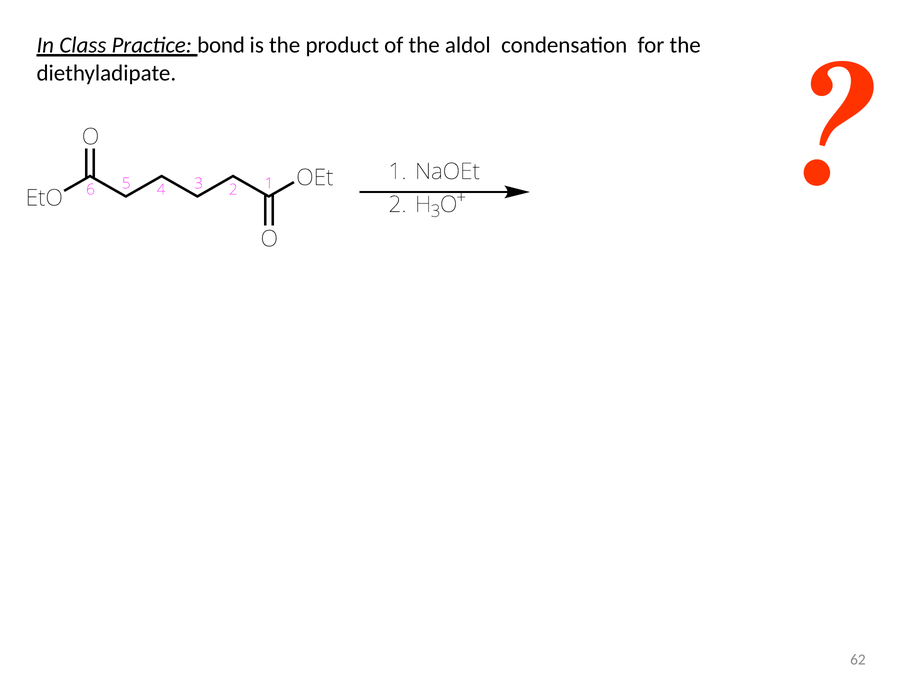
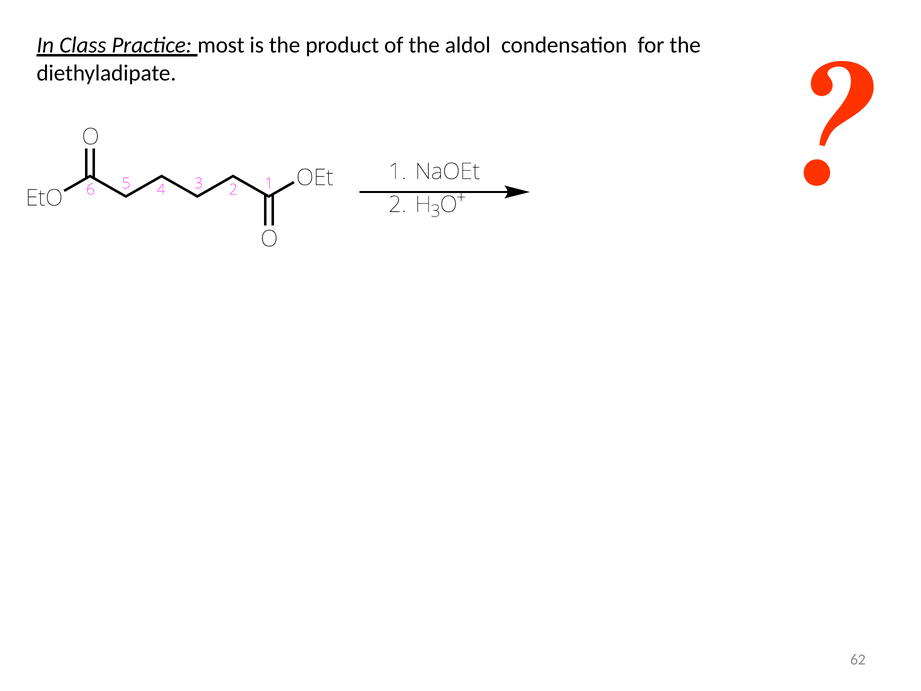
bond: bond -> most (221, 45)
